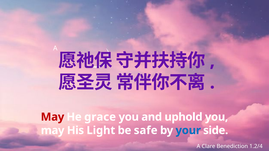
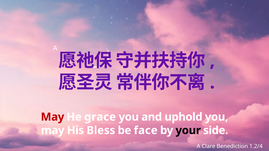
Light: Light -> Bless (101, 131)
safe: safe -> face (146, 131)
your colour: blue -> black (188, 131)
